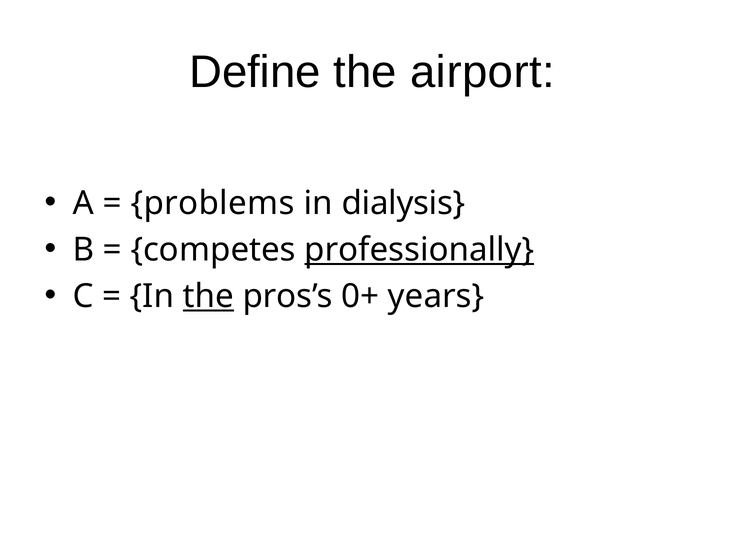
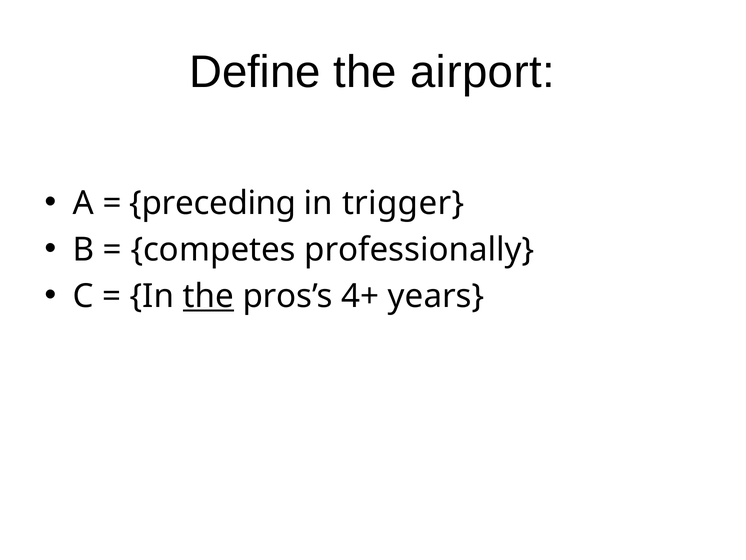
problems: problems -> preceding (213, 203)
dialysis: dialysis -> trigger (403, 203)
professionally underline: present -> none (419, 249)
0+: 0+ -> 4+ (360, 296)
